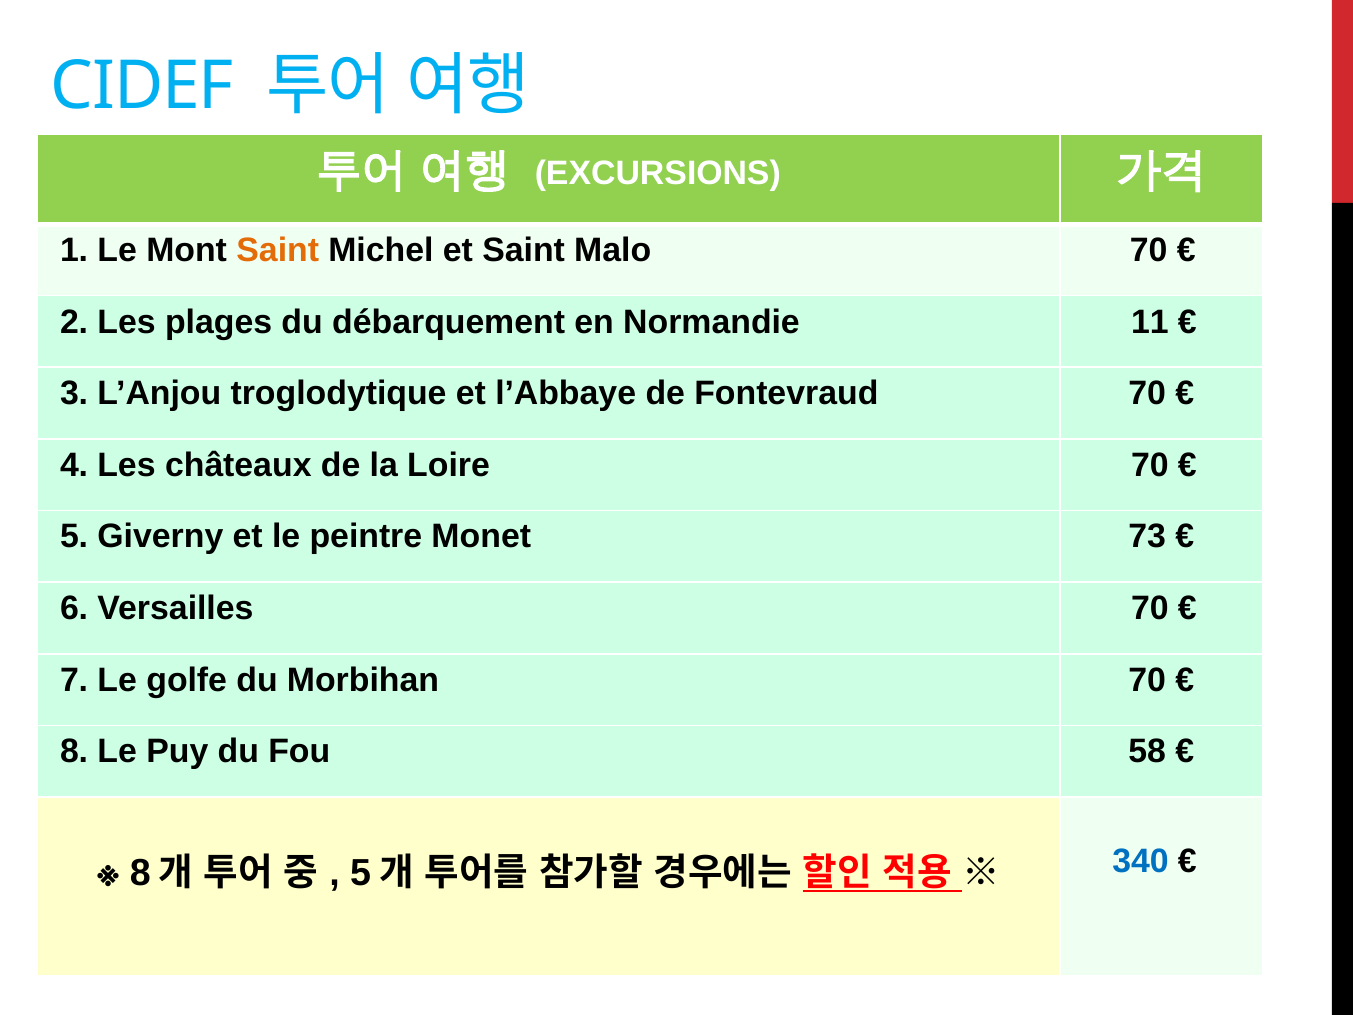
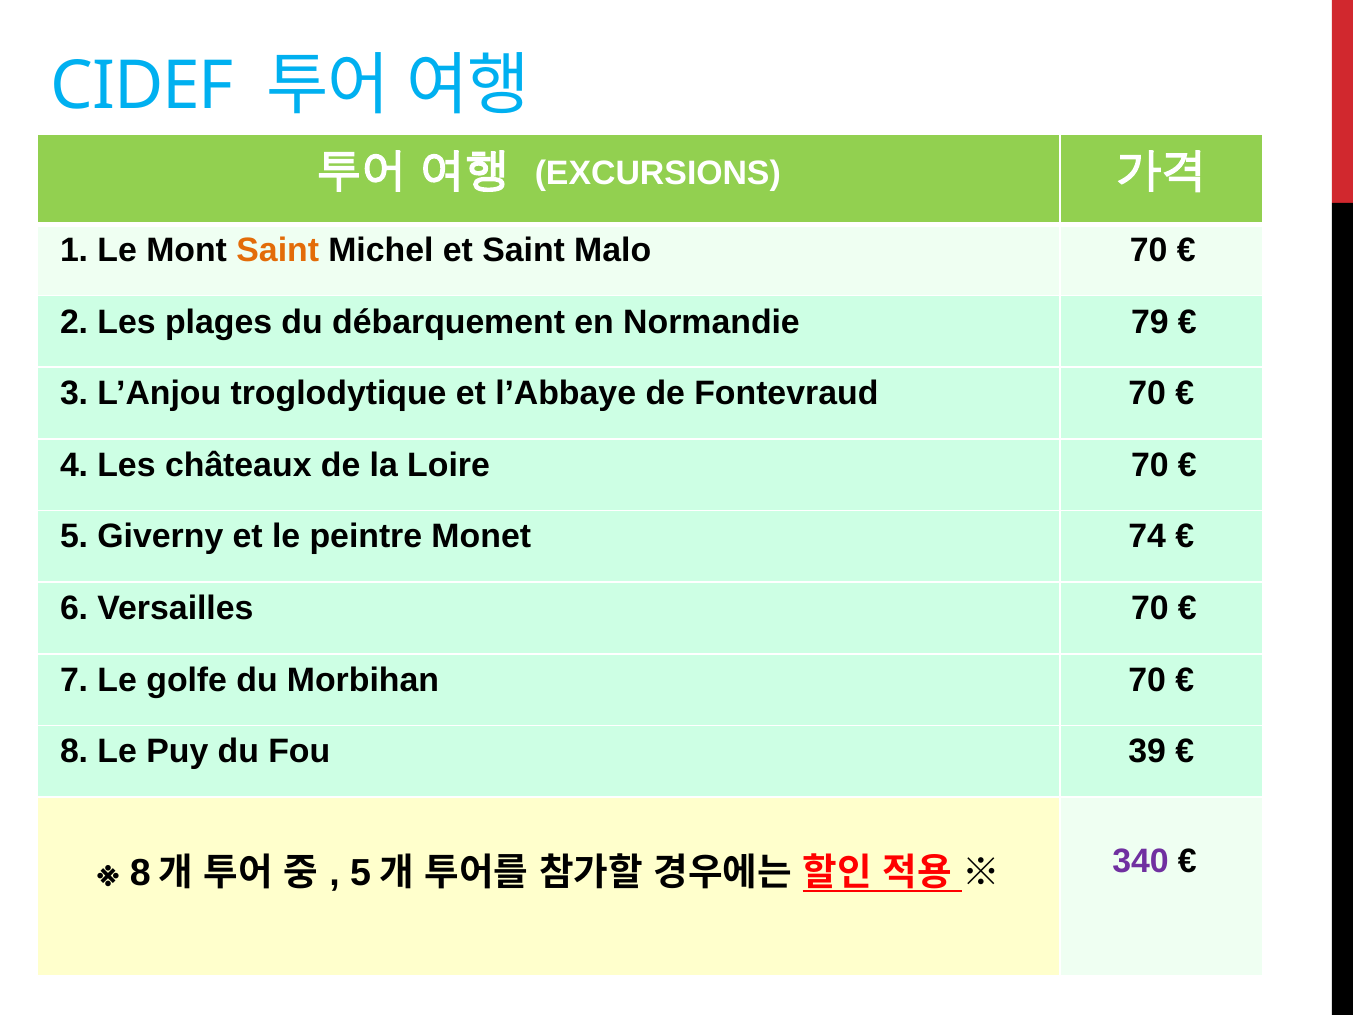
11: 11 -> 79 (1150, 322)
73: 73 -> 74 (1147, 537)
58: 58 -> 39 (1147, 751)
340 colour: blue -> purple (1140, 861)
